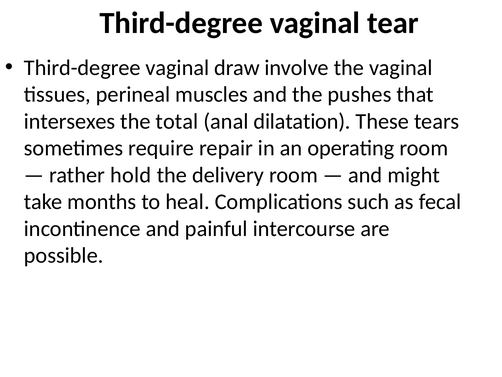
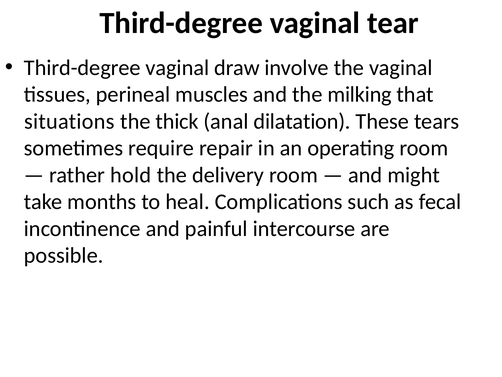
pushes: pushes -> milking (360, 94)
intersexes: intersexes -> situations (69, 121)
total: total -> thick (177, 121)
